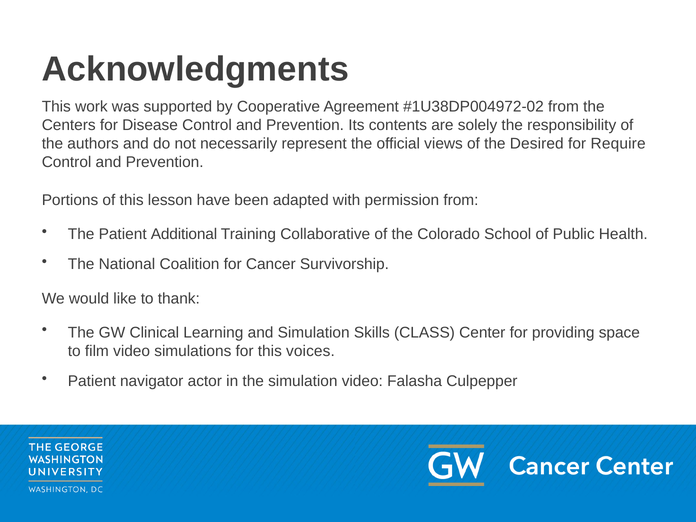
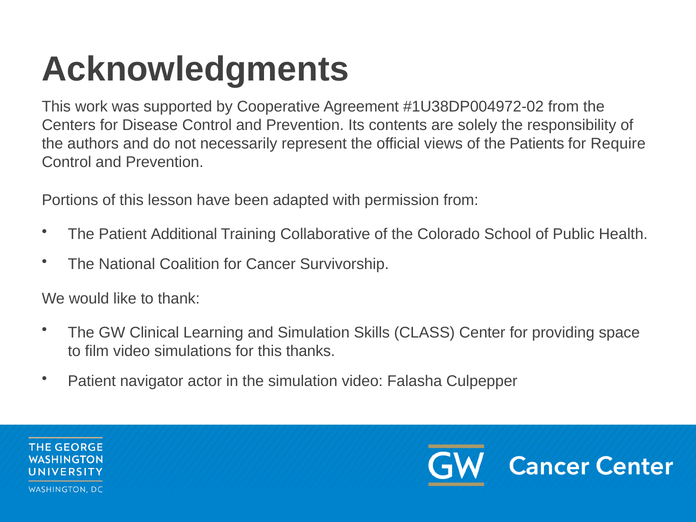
Desired: Desired -> Patients (537, 144)
voices: voices -> thanks (311, 351)
